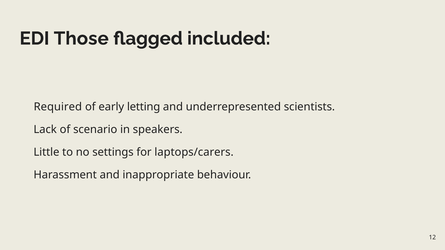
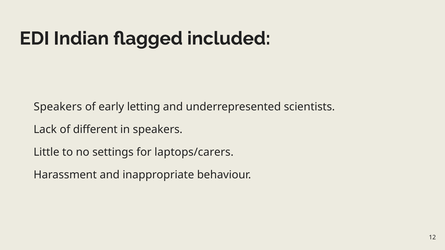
Those: Those -> Indian (81, 39)
Required: Required -> Speakers (58, 107)
scenario: scenario -> different (95, 130)
